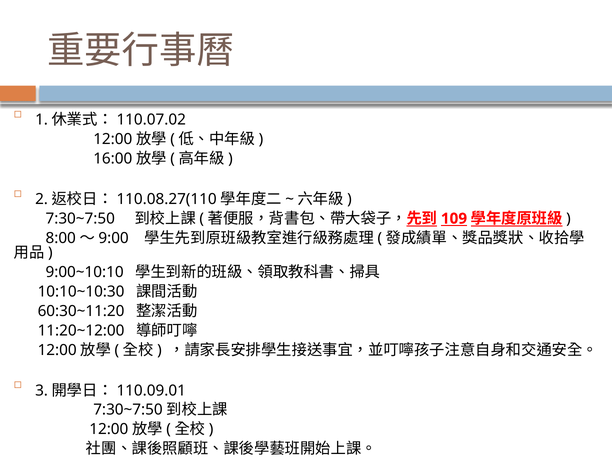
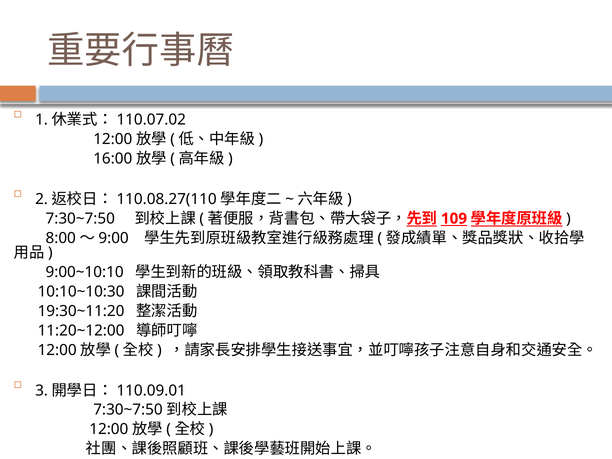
60:30~11:20: 60:30~11:20 -> 19:30~11:20 (81, 311)
